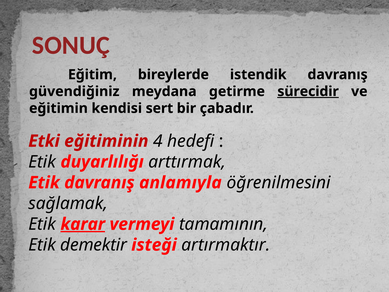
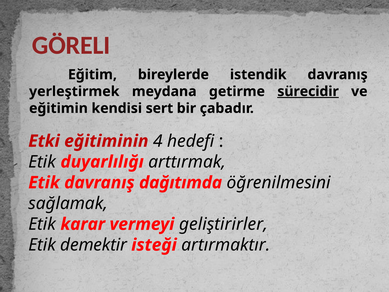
SONUÇ: SONUÇ -> GÖRELI (71, 45)
güvendiğiniz: güvendiğiniz -> yerleştirmek (74, 91)
anlamıyla: anlamıyla -> dağıtımda (181, 182)
karar underline: present -> none (83, 224)
tamamının: tamamının -> geliştirirler (223, 224)
